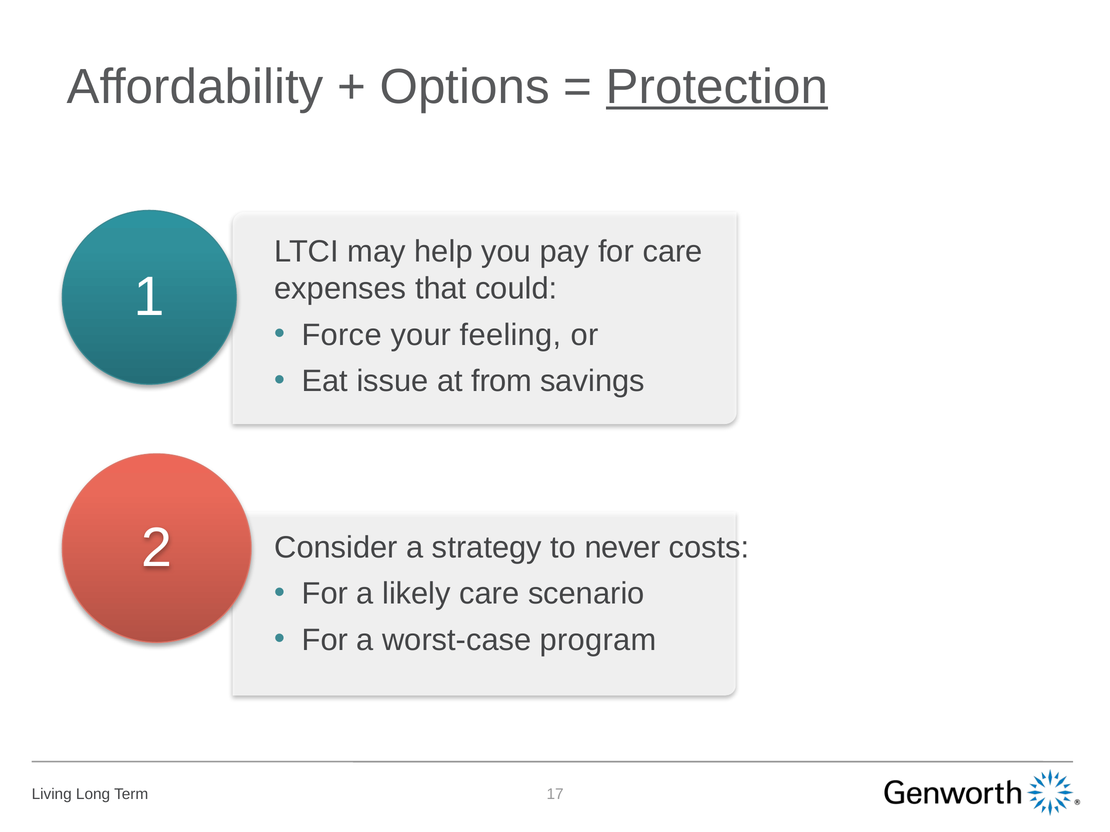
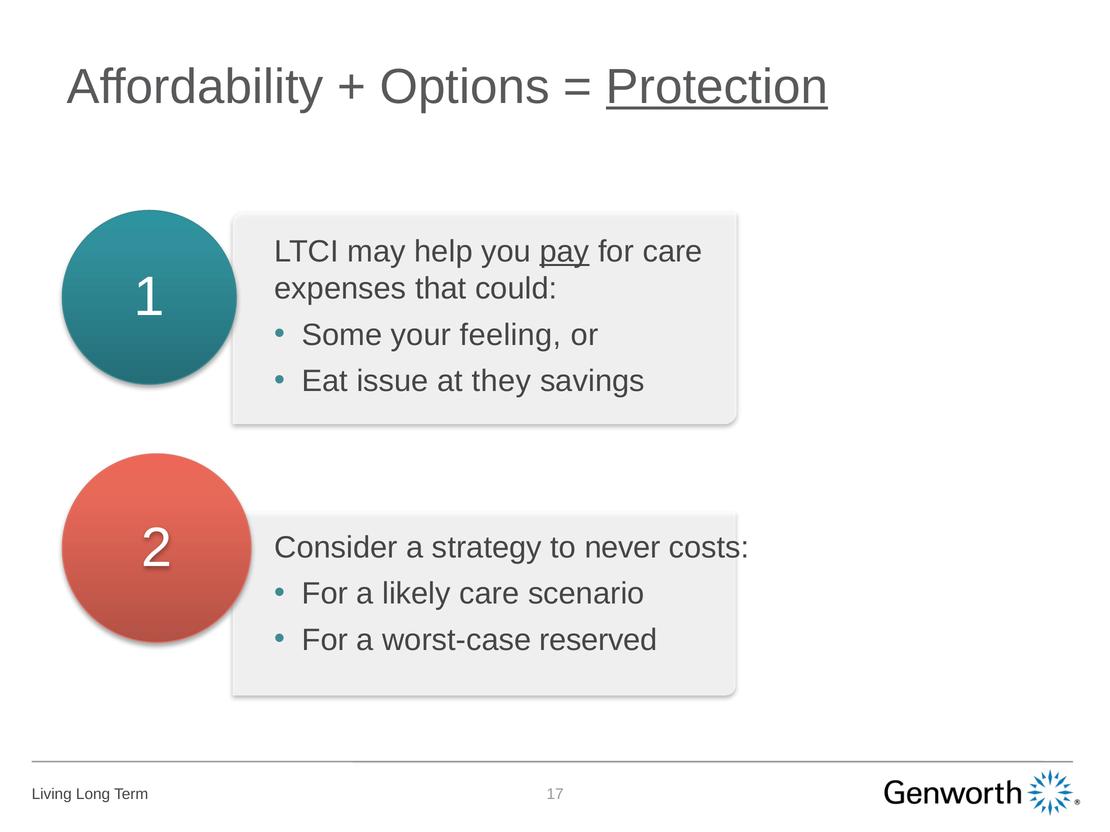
pay underline: none -> present (564, 252)
Force: Force -> Some (342, 335)
from: from -> they (501, 381)
program: program -> reserved (598, 640)
